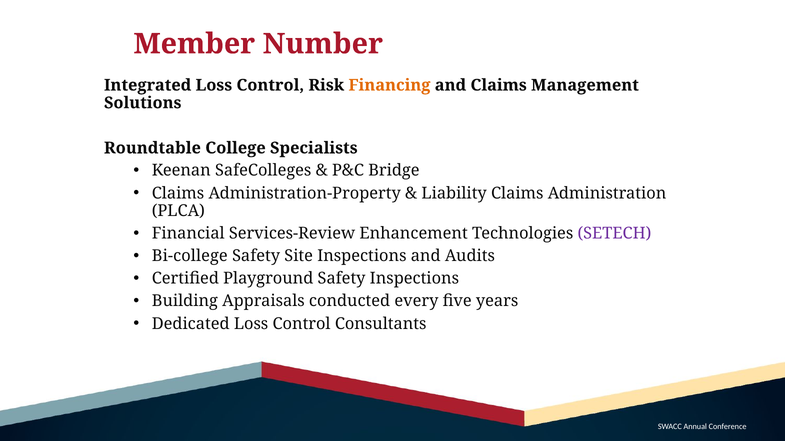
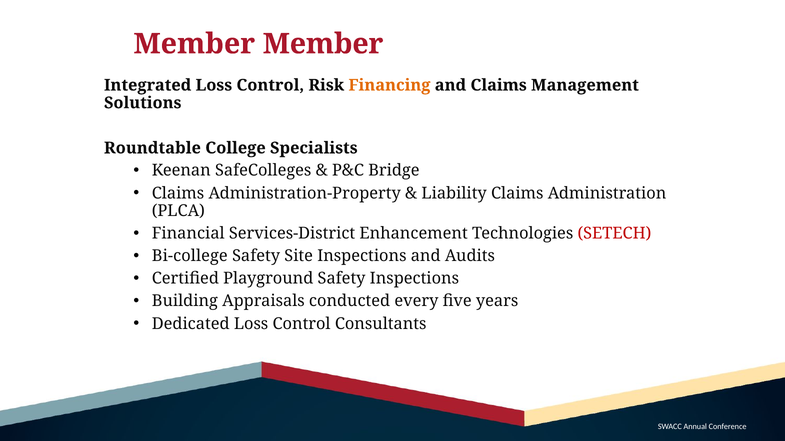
Member Number: Number -> Member (323, 44)
Services-Review: Services-Review -> Services-District (292, 234)
SETECH colour: purple -> red (614, 234)
